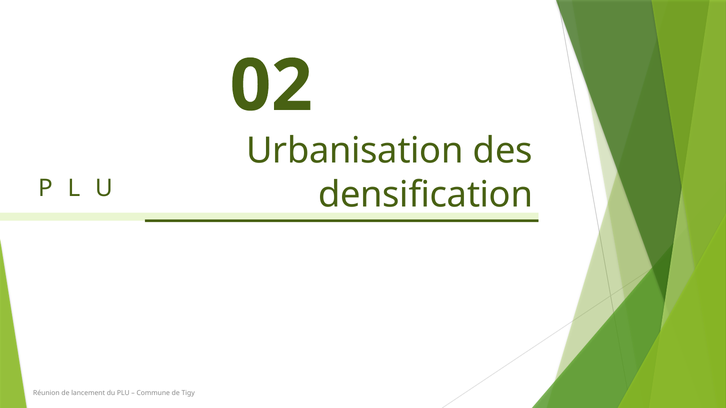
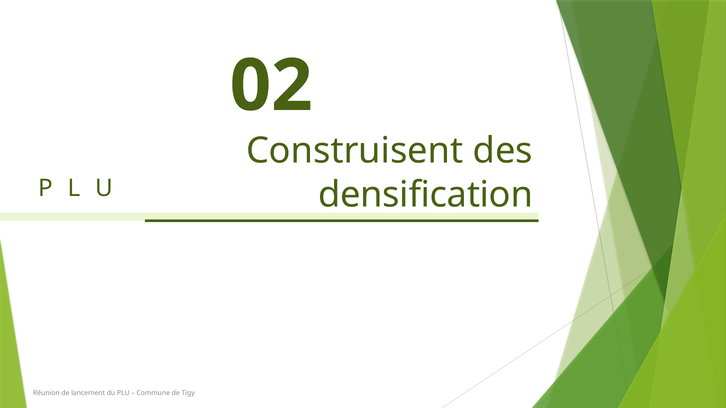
Urbanisation: Urbanisation -> Construisent (355, 151)
